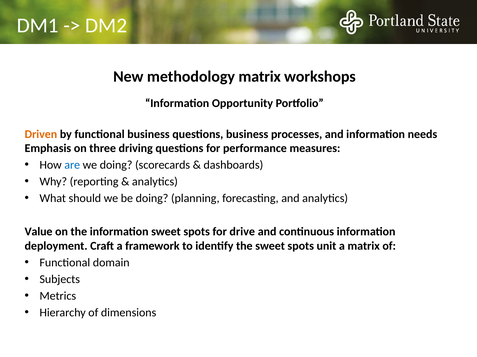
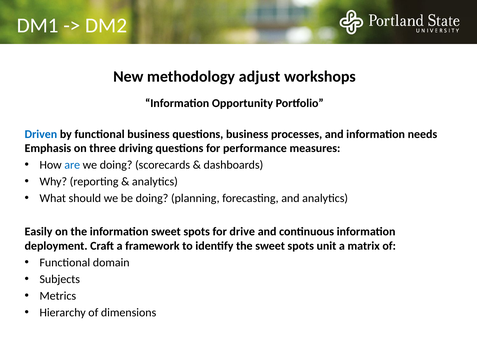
methodology matrix: matrix -> adjust (259, 77)
Driven colour: orange -> blue (41, 134)
Value: Value -> Easily (39, 232)
